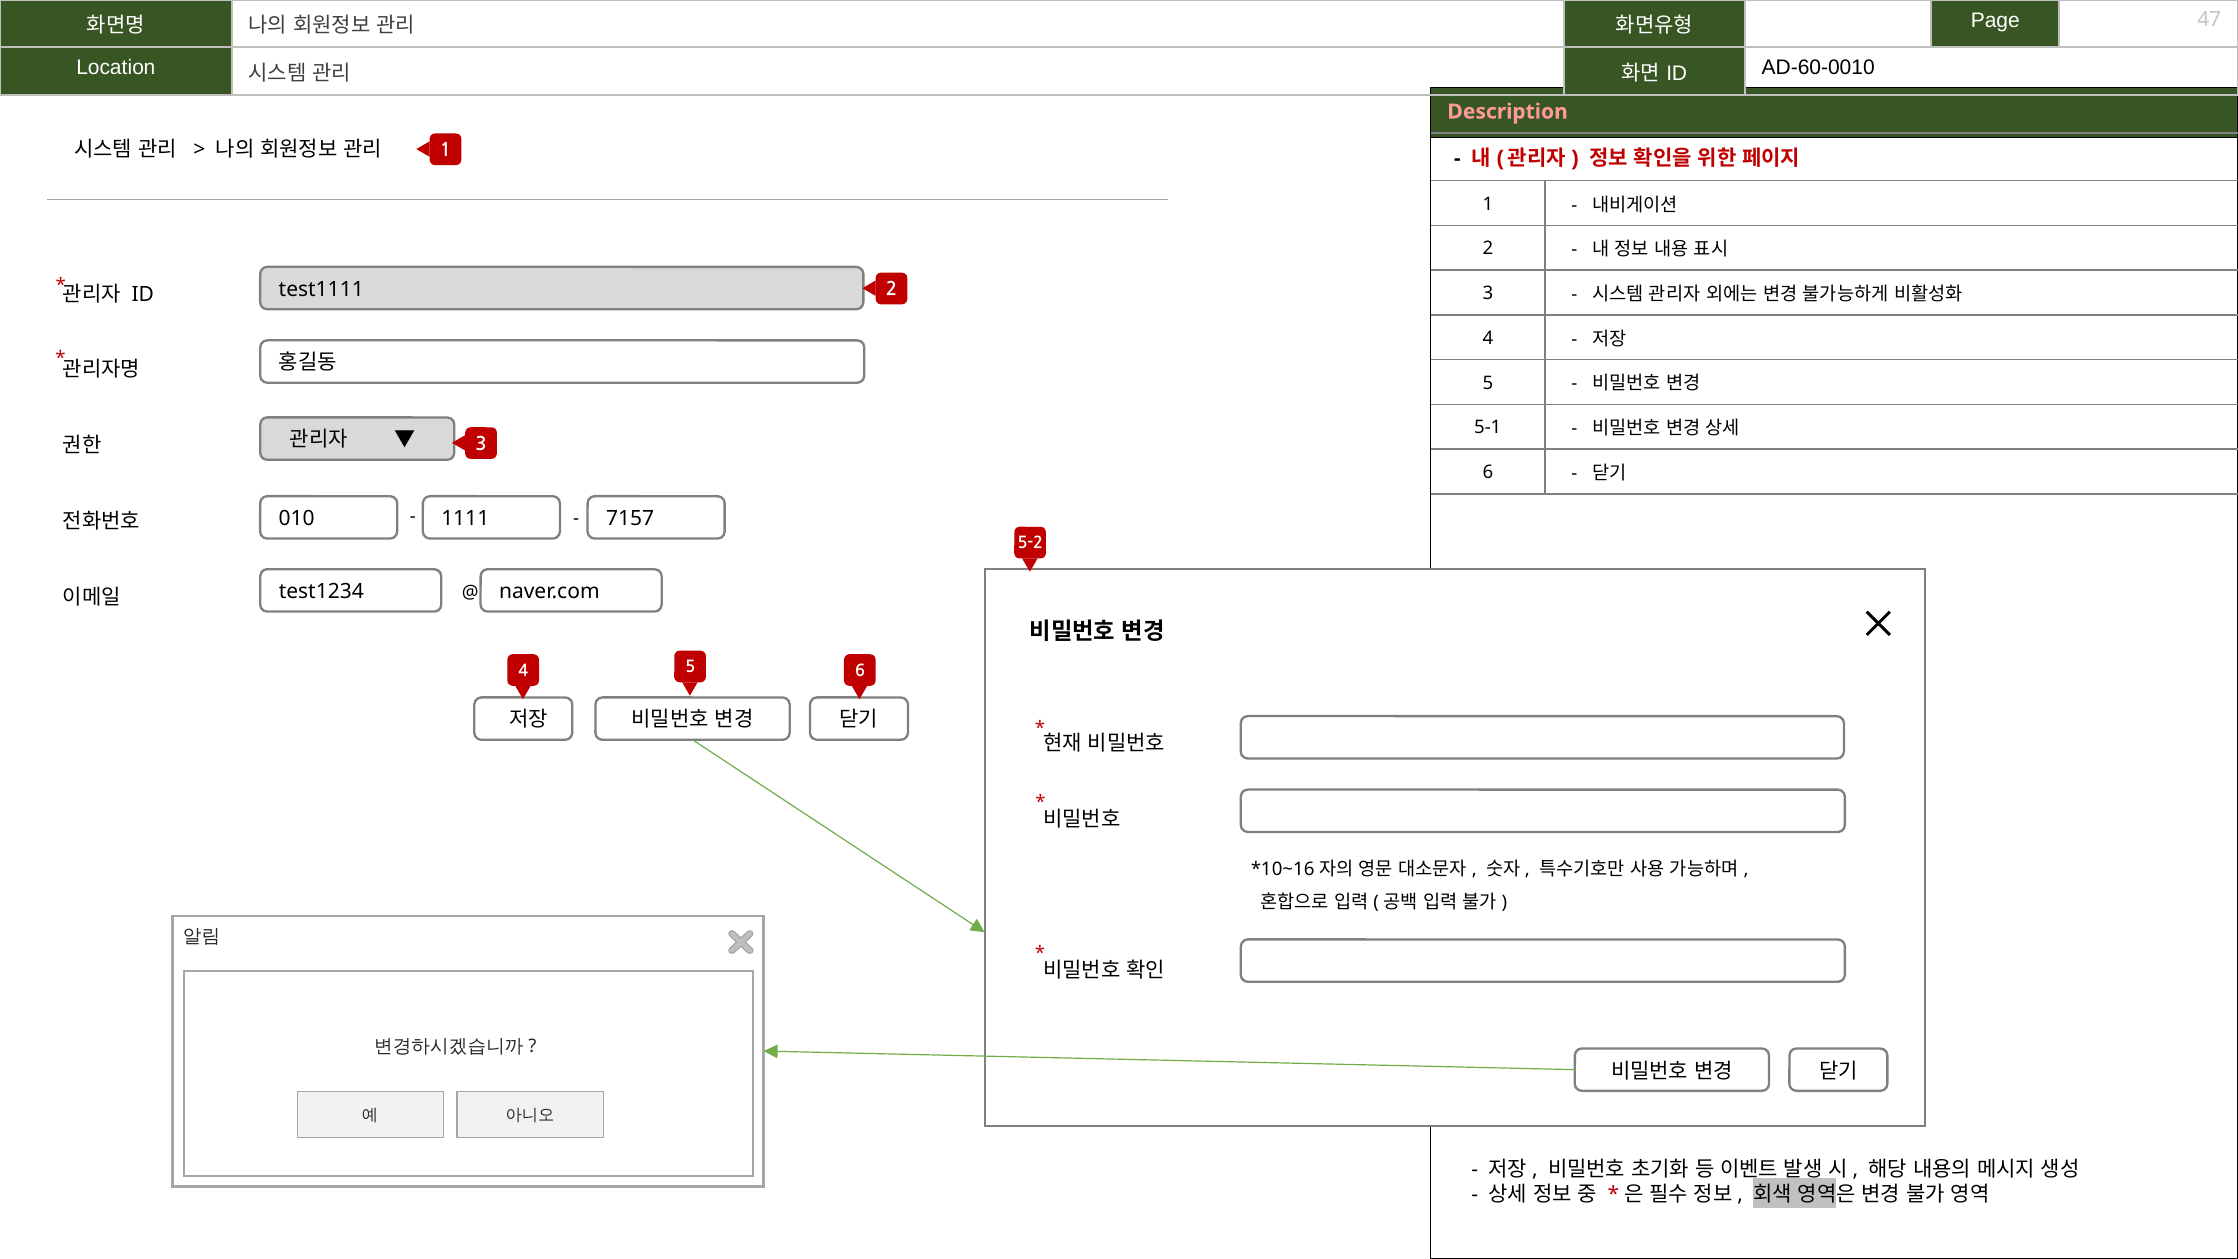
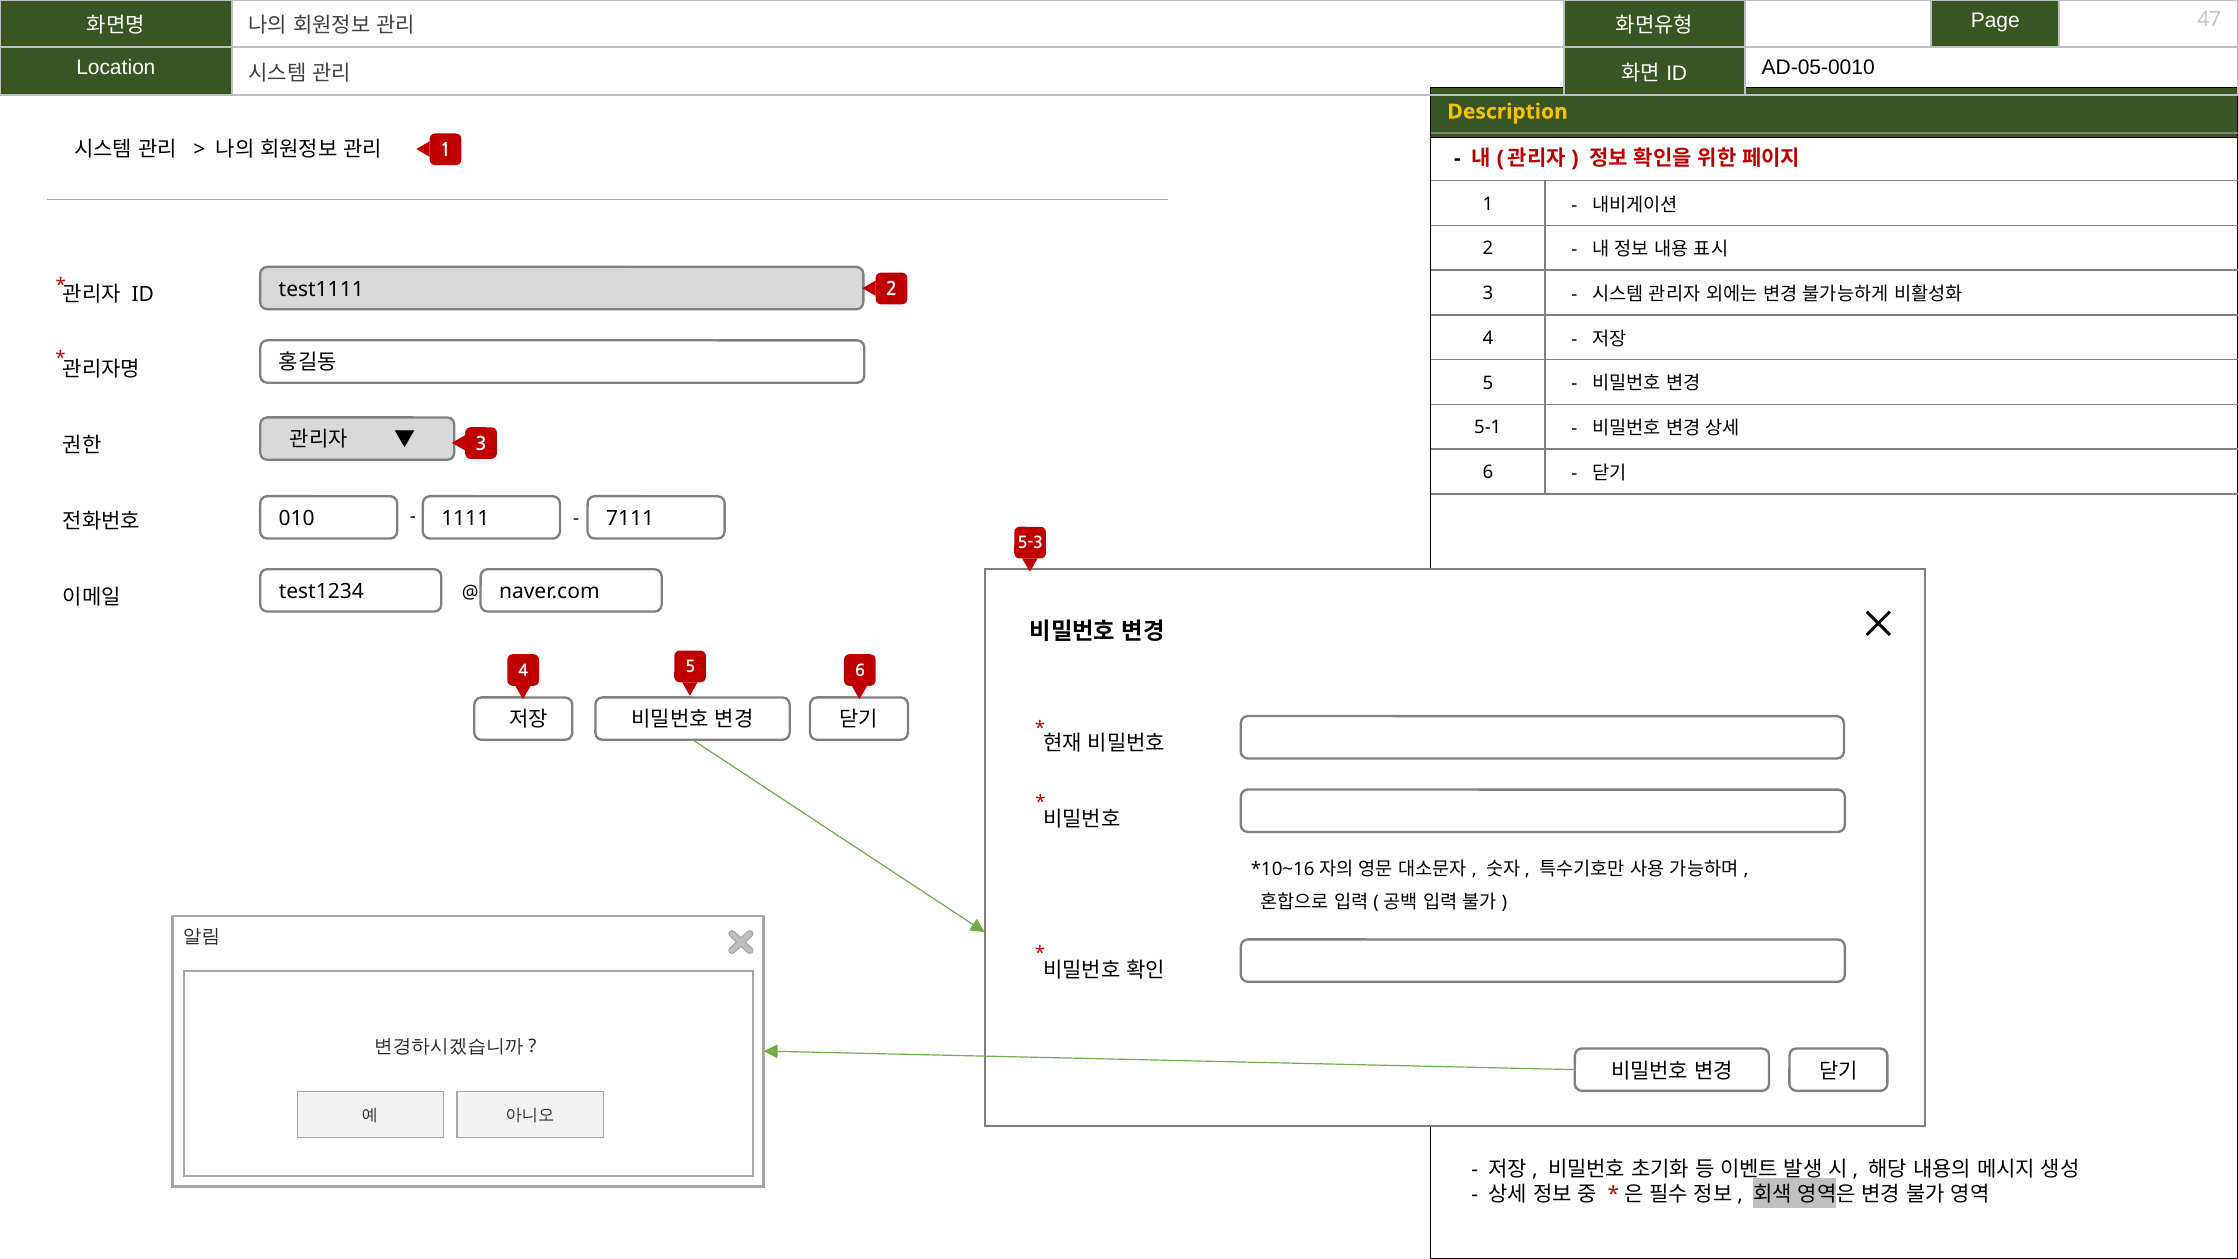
AD-60-0010: AD-60-0010 -> AD-05-0010 (1818, 68)
Description colour: pink -> yellow (1508, 112)
7157: 7157 -> 7111 (630, 519)
5-2: 5-2 -> 5-3 (1030, 543)
